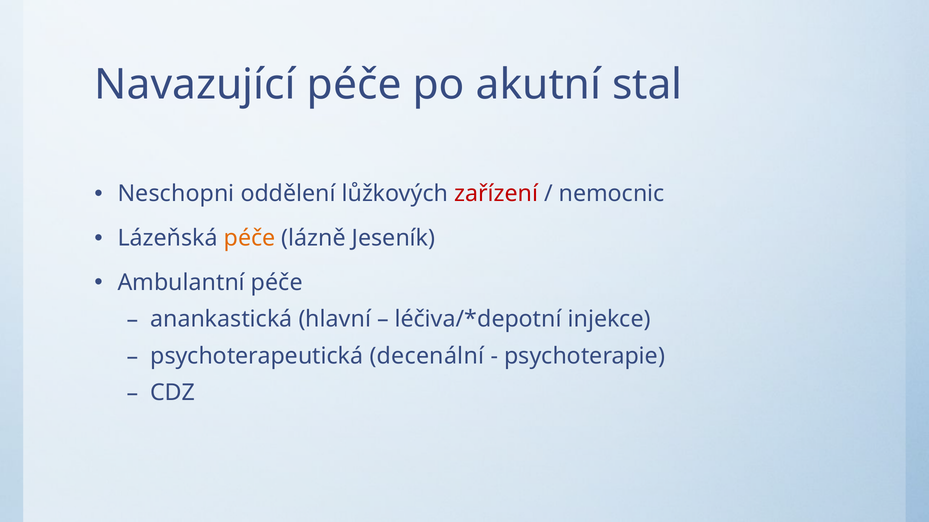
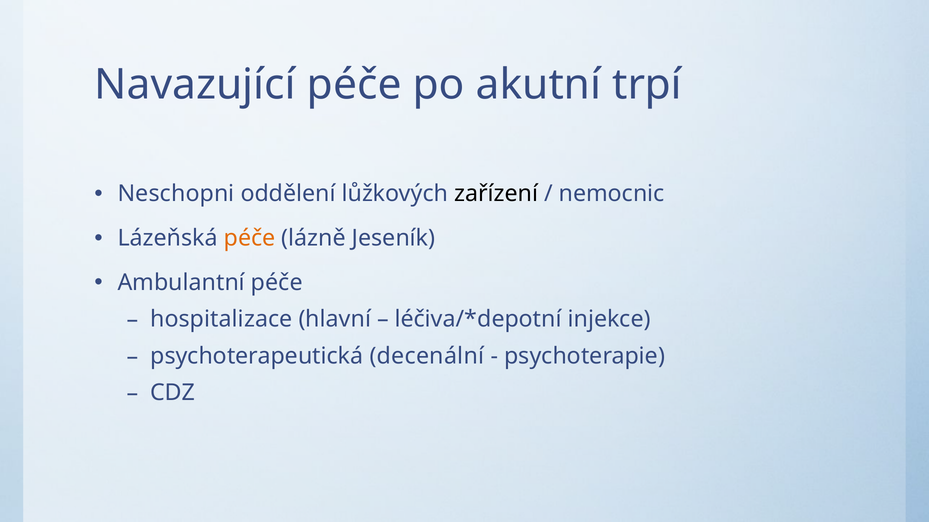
stal: stal -> trpí (647, 85)
zařízení colour: red -> black (496, 194)
anankastická: anankastická -> hospitalizace (221, 320)
